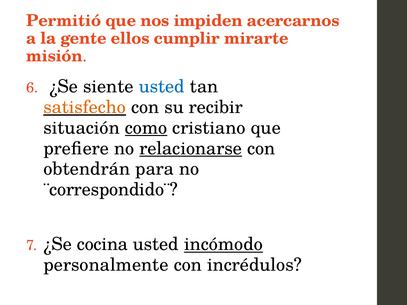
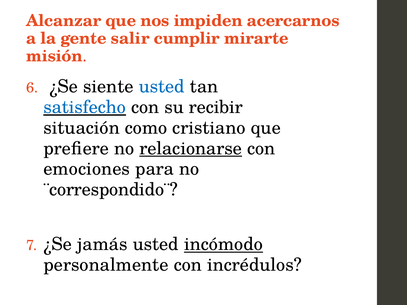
Permitió: Permitió -> Alcanzar (64, 21)
ellos: ellos -> salir (130, 39)
satisfecho colour: orange -> blue (85, 107)
como underline: present -> none (146, 128)
obtendrán: obtendrán -> emociones (87, 169)
cocina: cocina -> jamás (102, 245)
